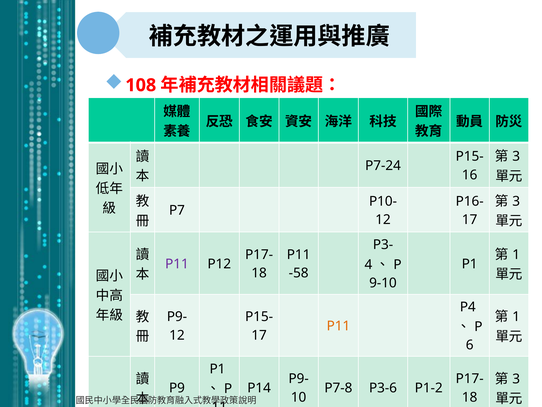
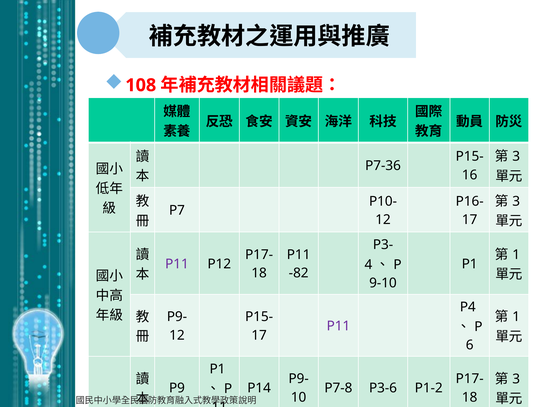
P7-24: P7-24 -> P7-36 (383, 165)
-58: -58 -> -82 (299, 273)
P11 colour: orange -> purple (338, 326)
